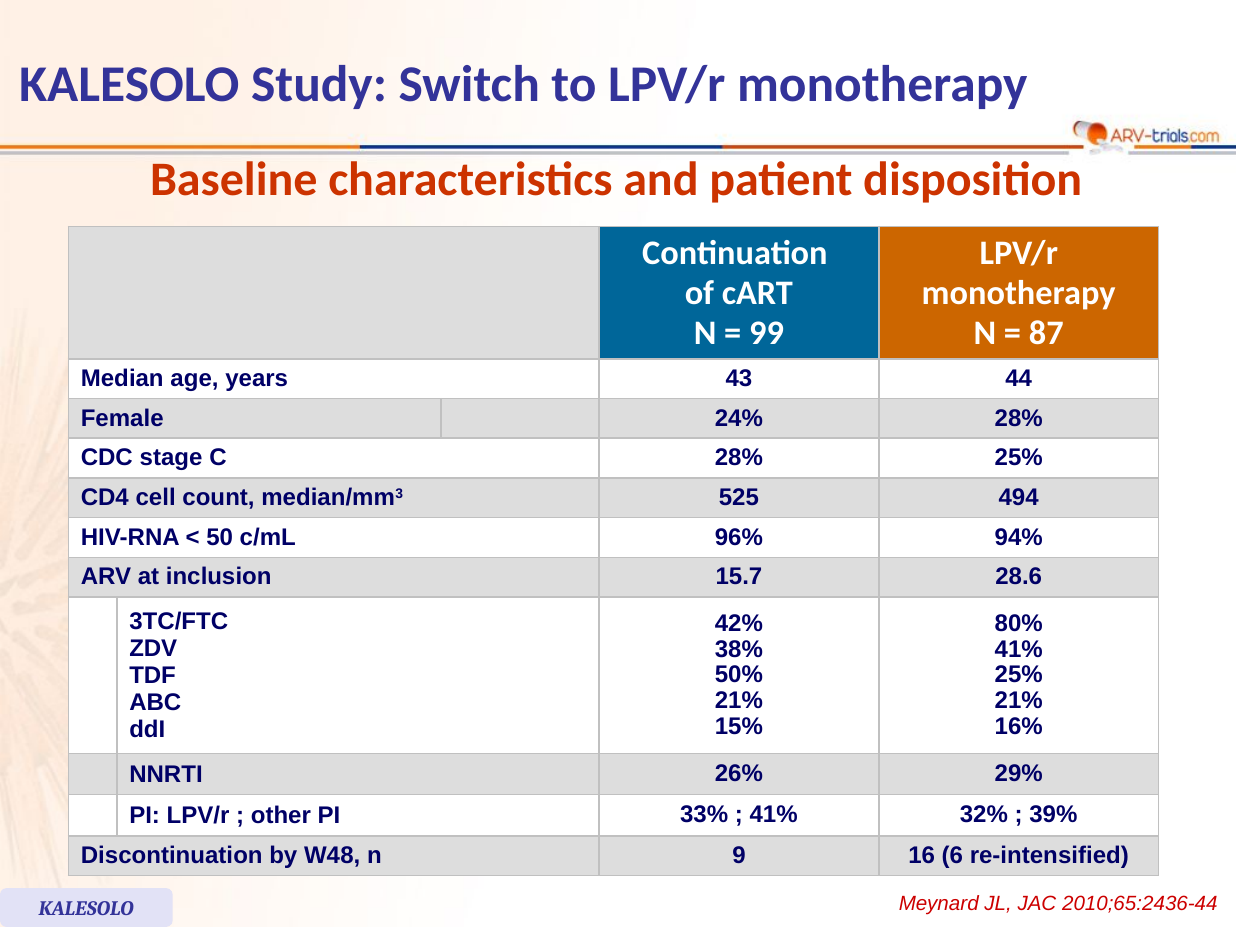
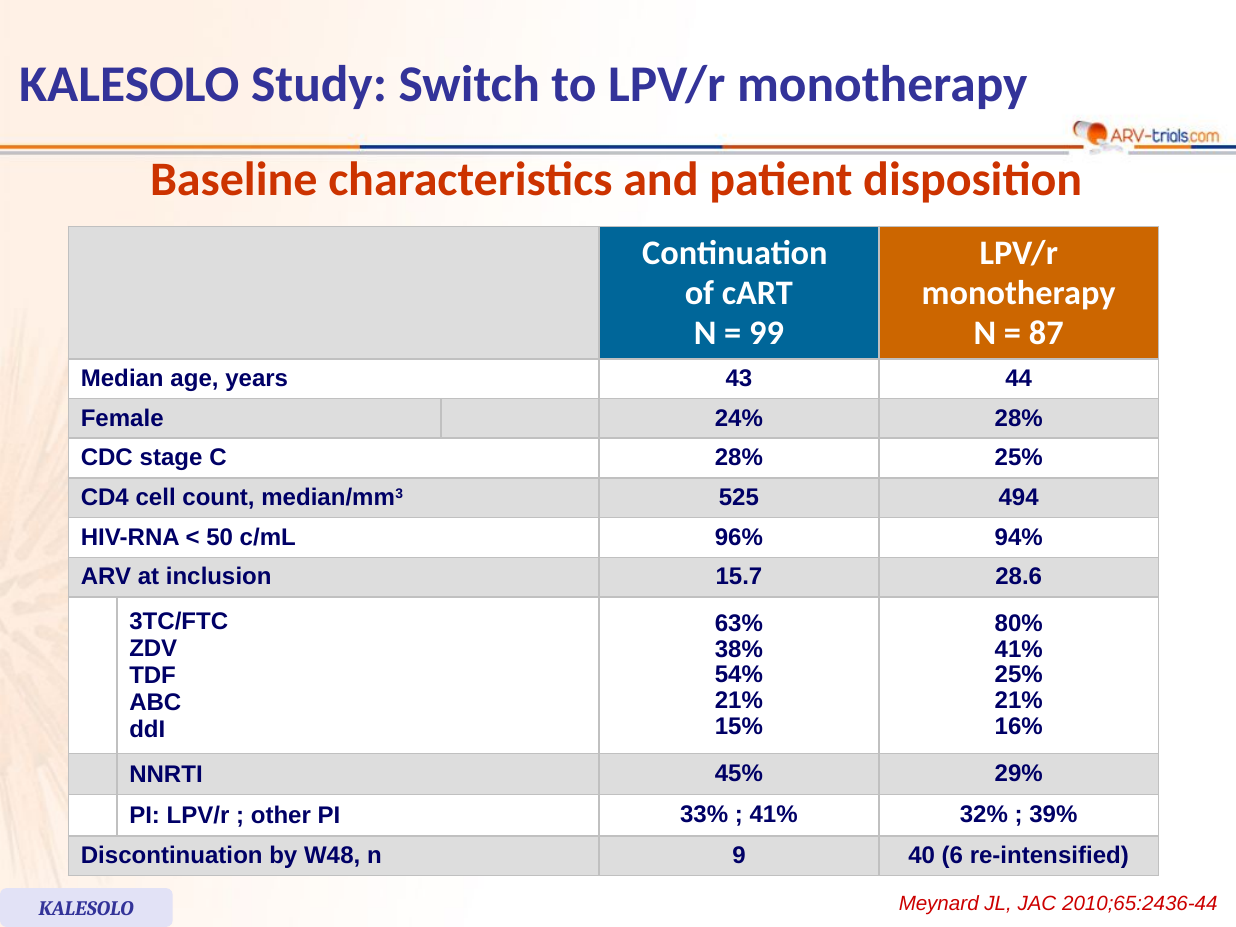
42%: 42% -> 63% (739, 624)
50%: 50% -> 54% (739, 675)
26%: 26% -> 45% (739, 774)
16: 16 -> 40 (922, 855)
